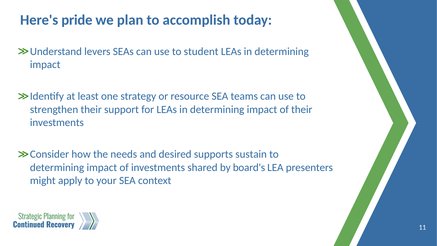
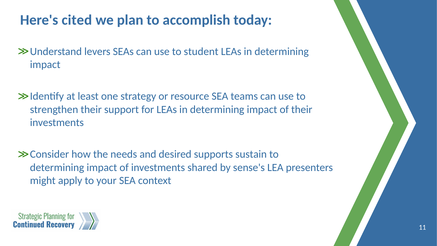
pride: pride -> cited (77, 20)
board's: board's -> sense's (249, 167)
